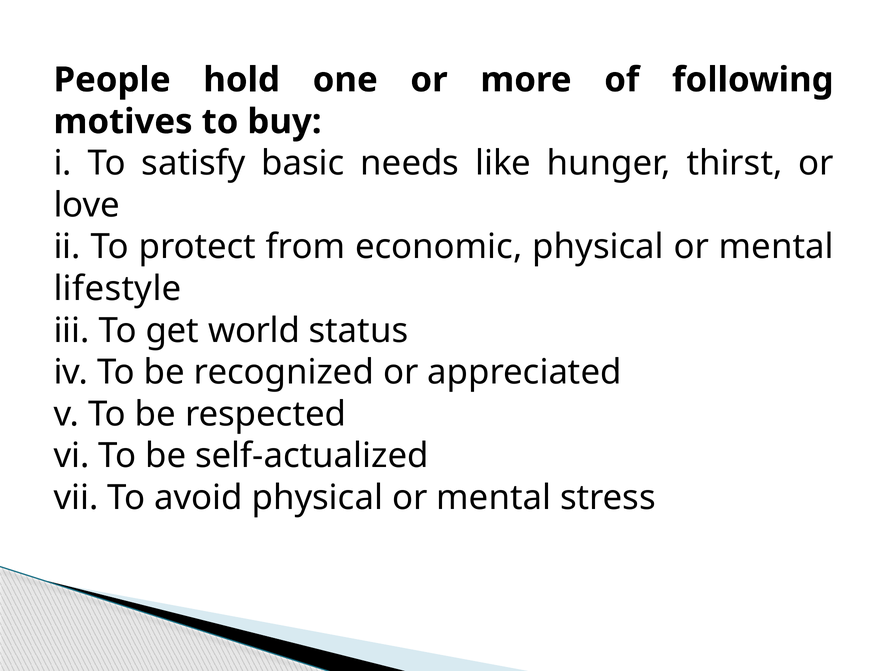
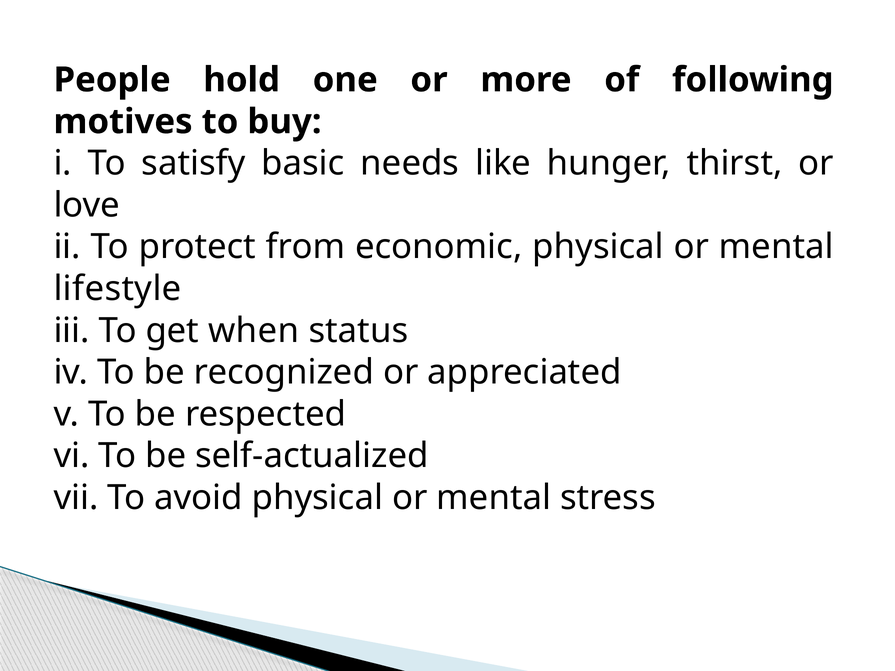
world: world -> when (254, 331)
